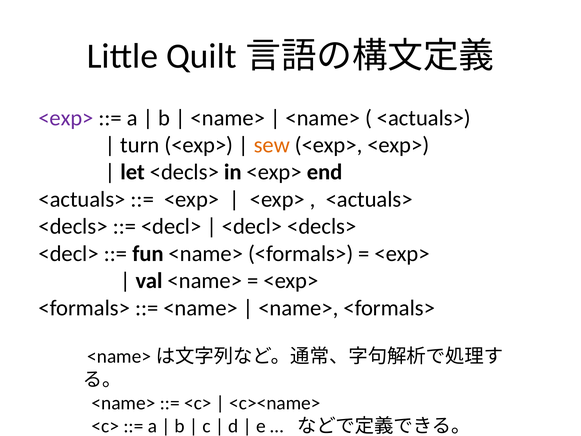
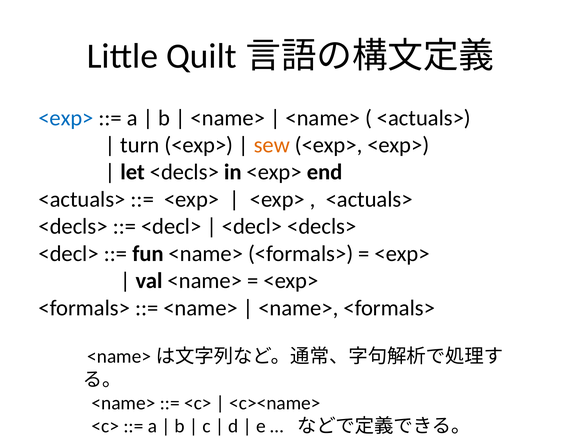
<exp> colour: purple -> blue (66, 118)
